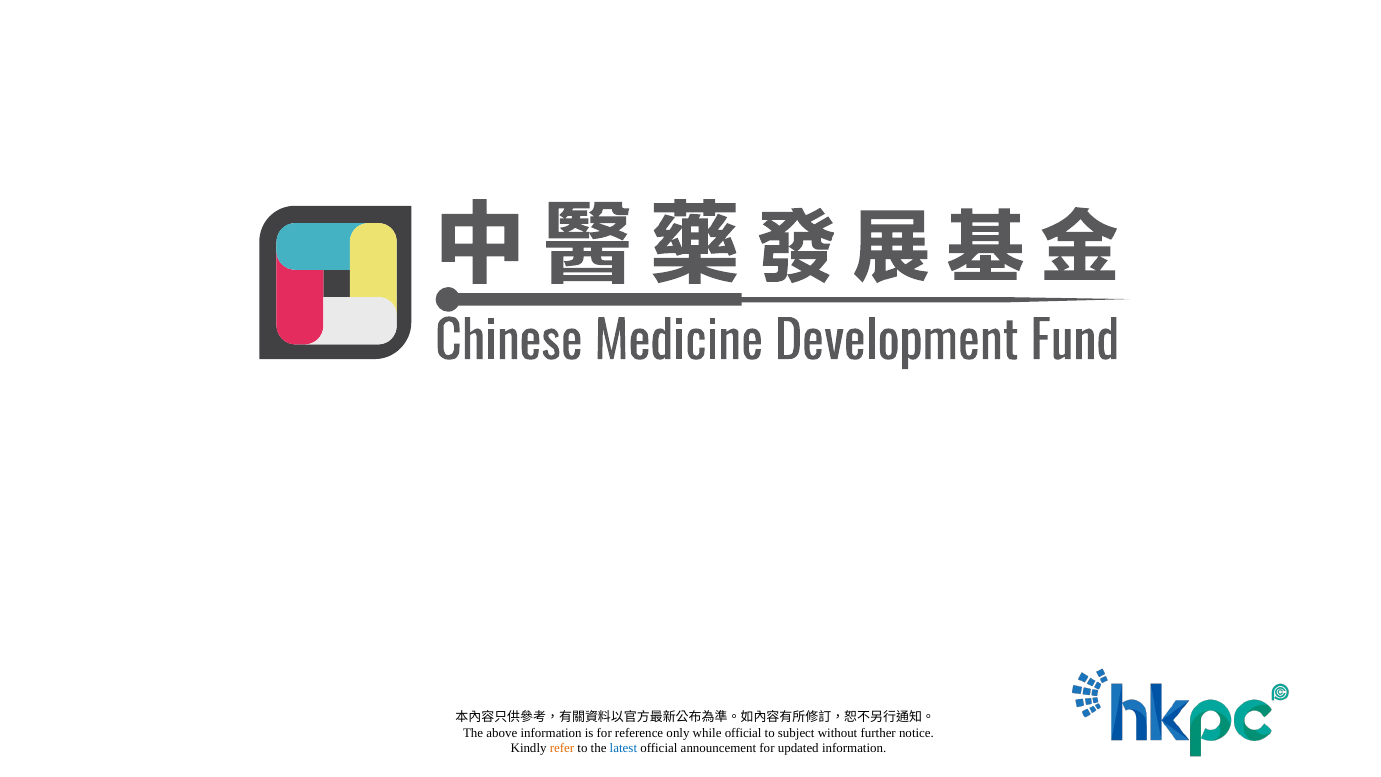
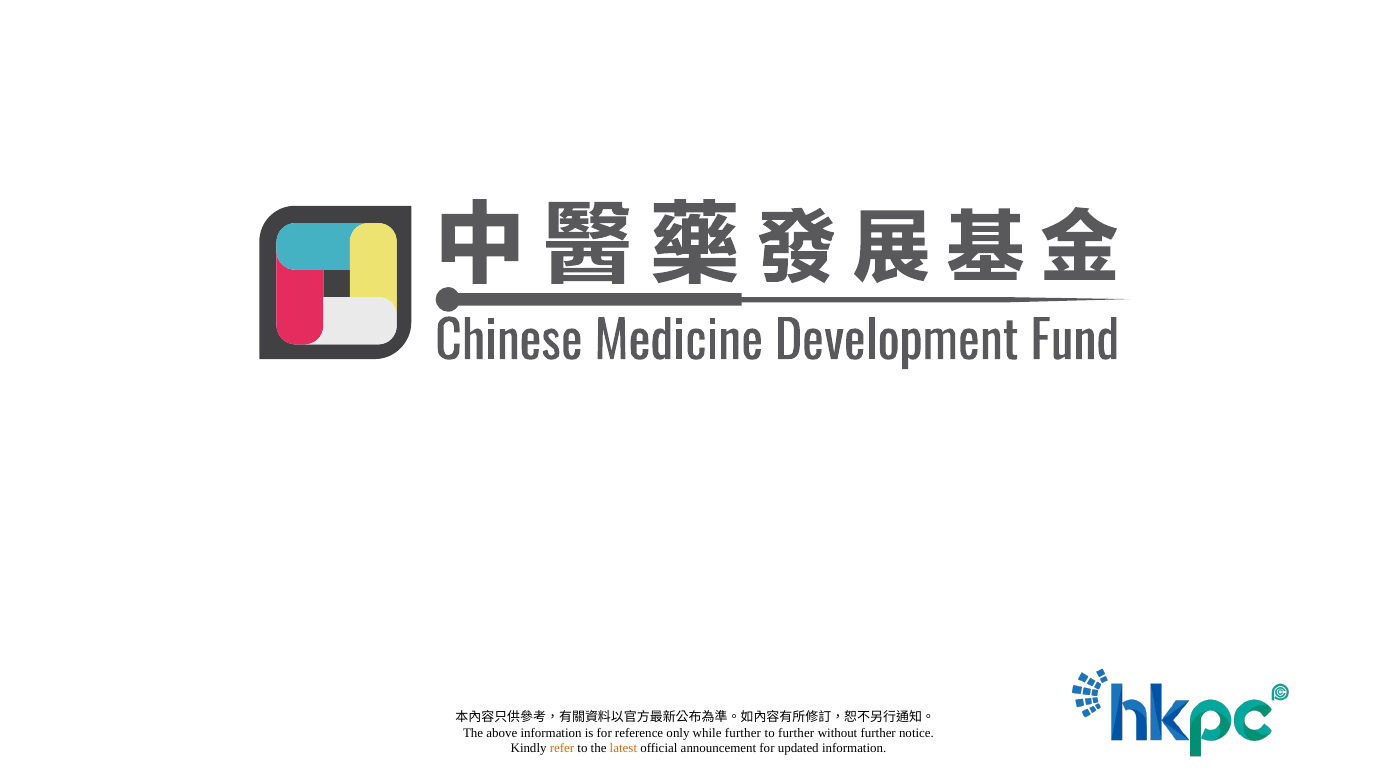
while official: official -> further (743, 733)
to subject: subject -> further (796, 733)
latest colour: blue -> orange (623, 748)
